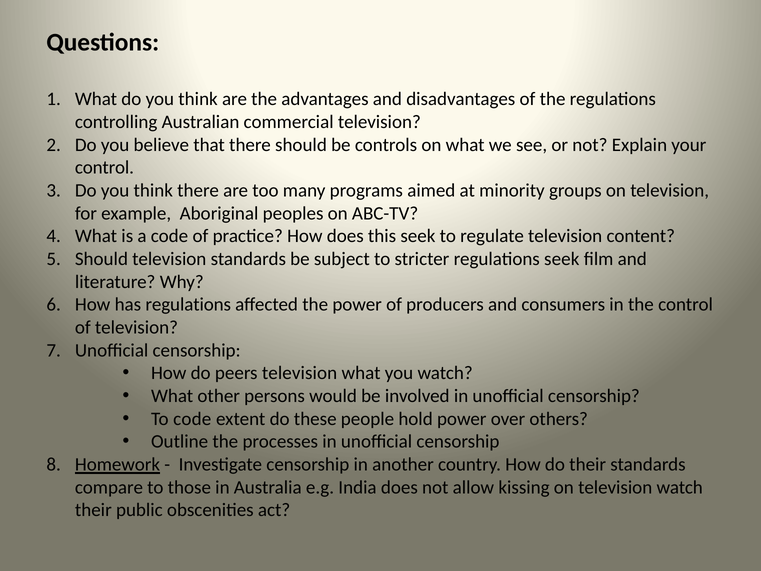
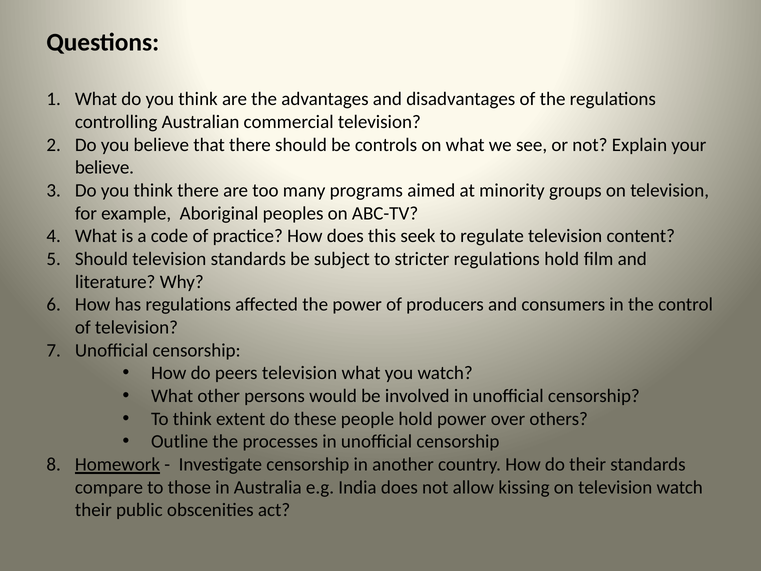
control: control -> believe (104, 168)
regulations seek: seek -> hold (562, 259)
To code: code -> think (192, 419)
